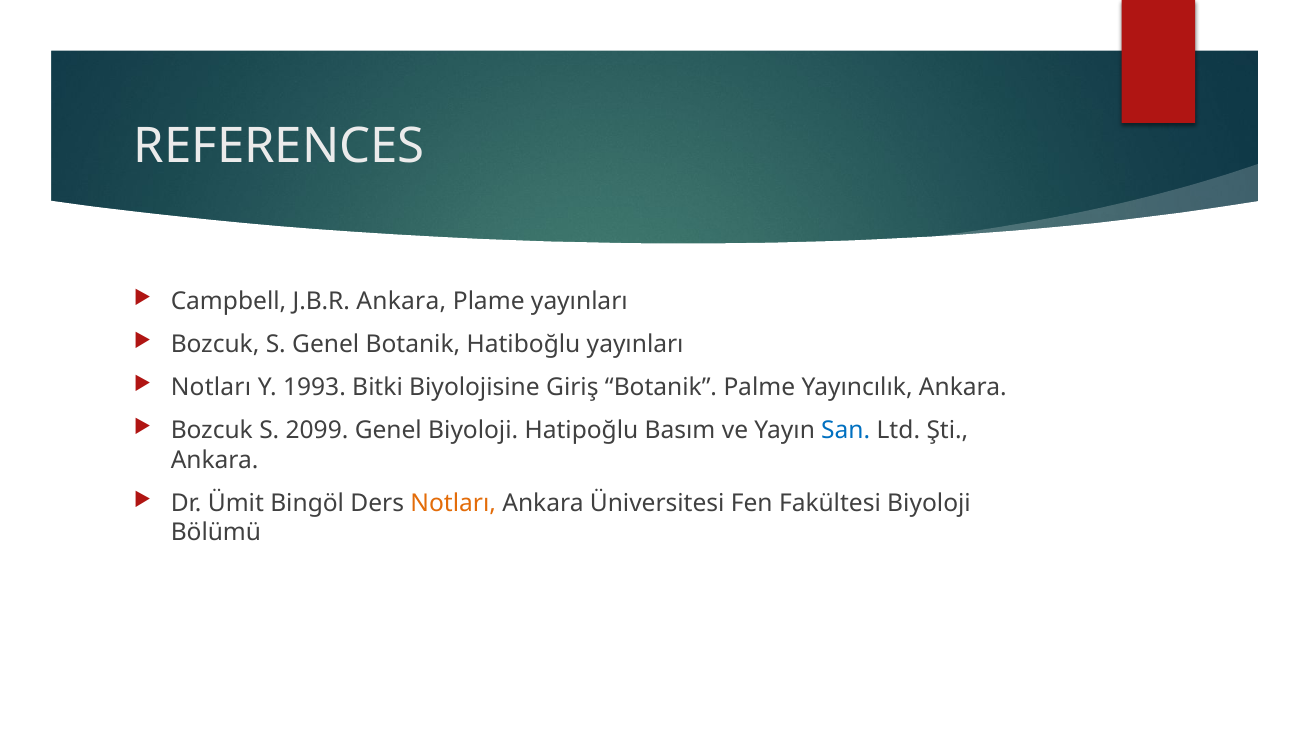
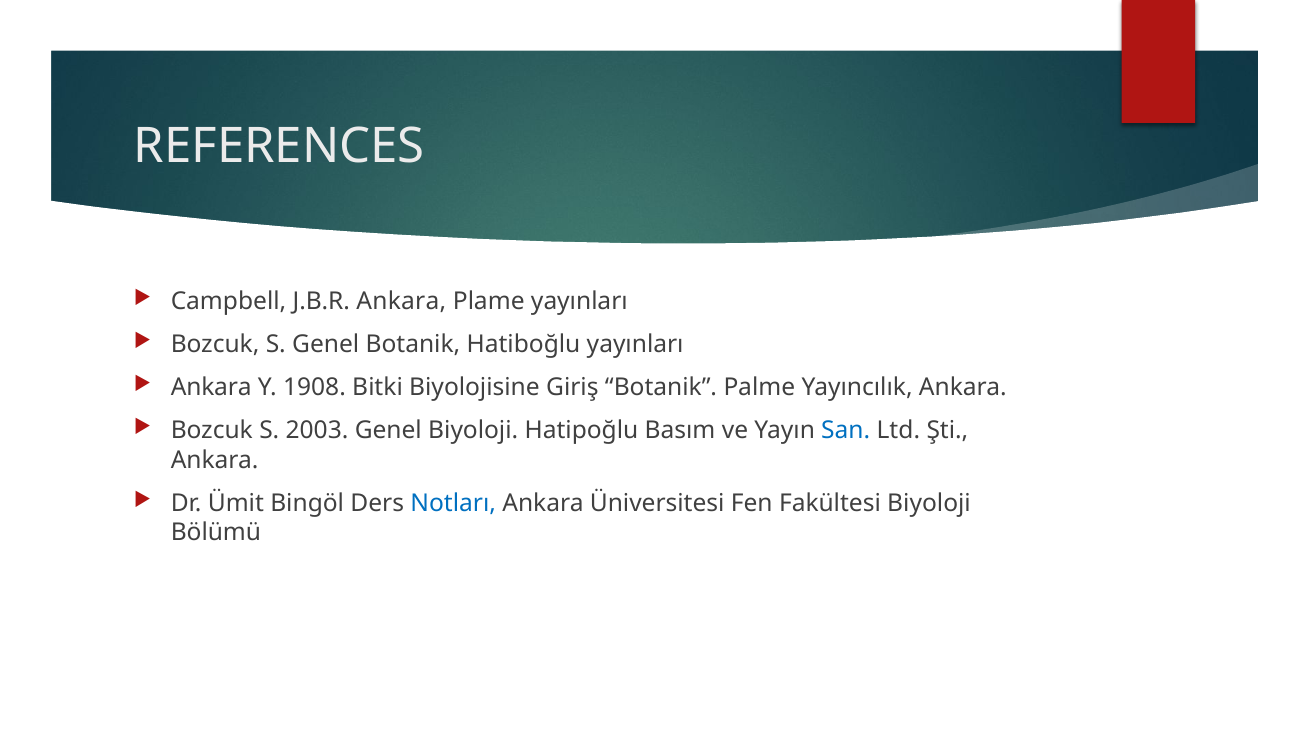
Notları: Notları -> Ankara (211, 387)
1993: 1993 -> 1908 (315, 387)
2099: 2099 -> 2003 (317, 430)
Notları colour: orange -> blue (453, 503)
